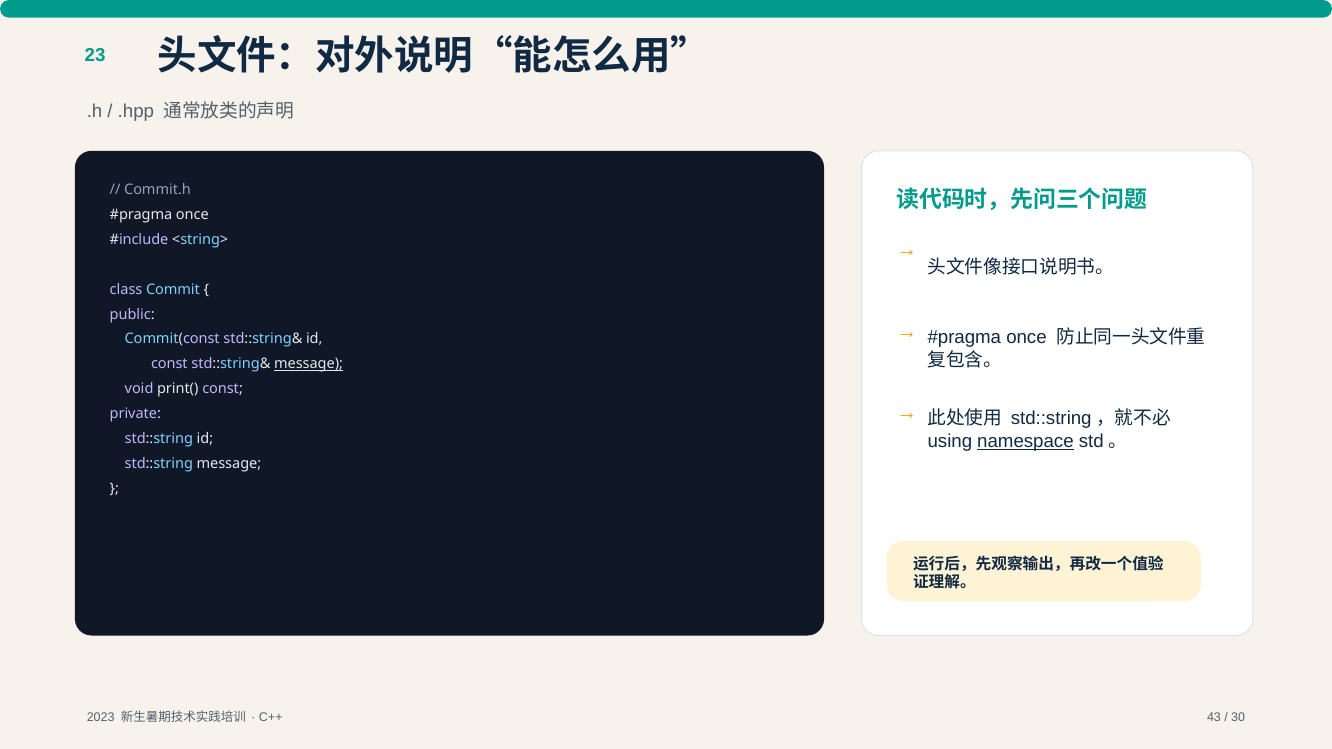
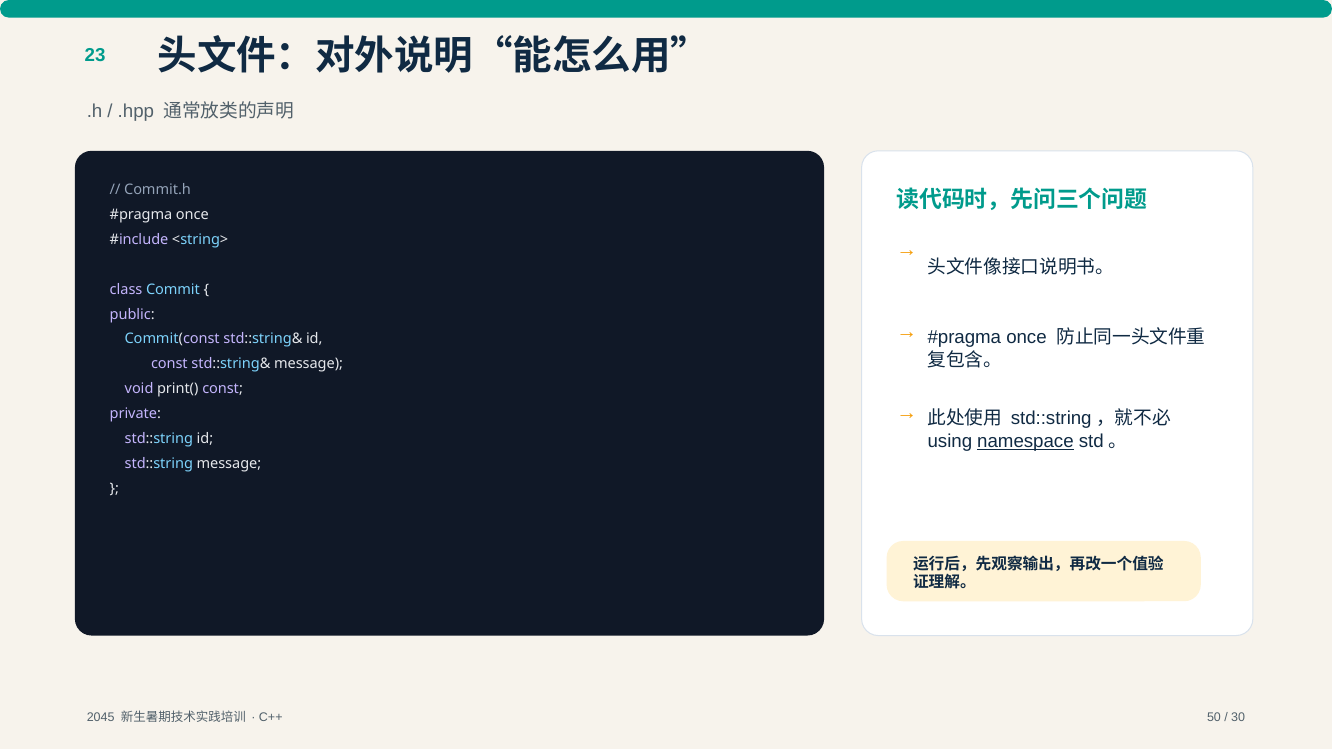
message underline: present -> none (309, 364)
2023: 2023 -> 2045 (101, 718)
43: 43 -> 50 (1214, 718)
